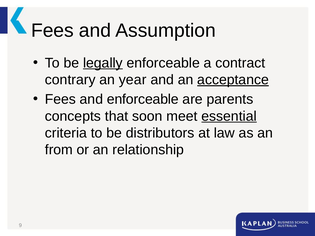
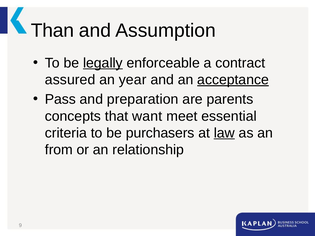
Fees: Fees -> Than (52, 30)
contrary: contrary -> assured (70, 80)
Fees: Fees -> Pass (60, 99)
and enforceable: enforceable -> preparation (143, 99)
soon: soon -> want (147, 116)
essential underline: present -> none (229, 116)
distributors: distributors -> purchasers (160, 133)
law underline: none -> present (224, 133)
